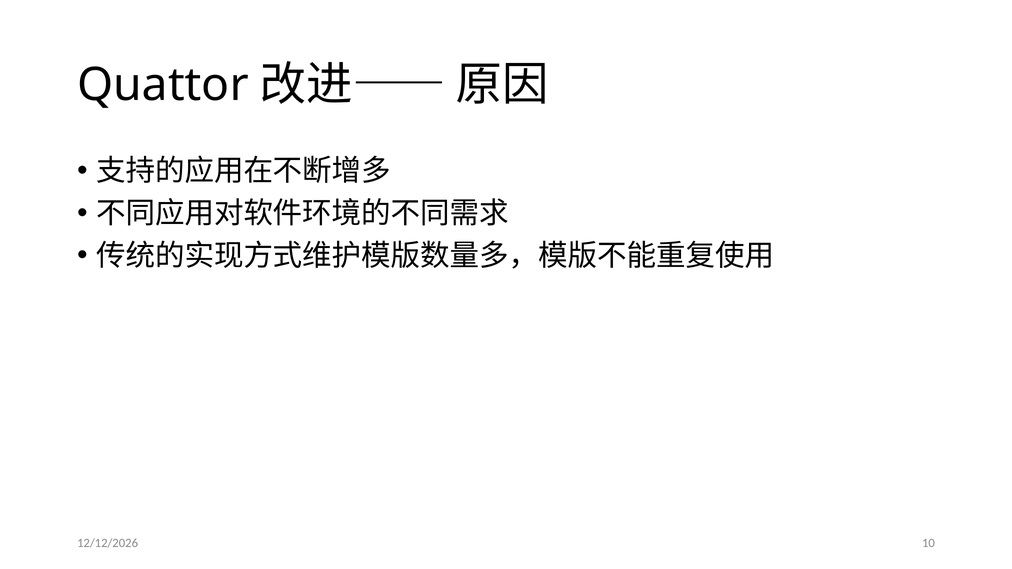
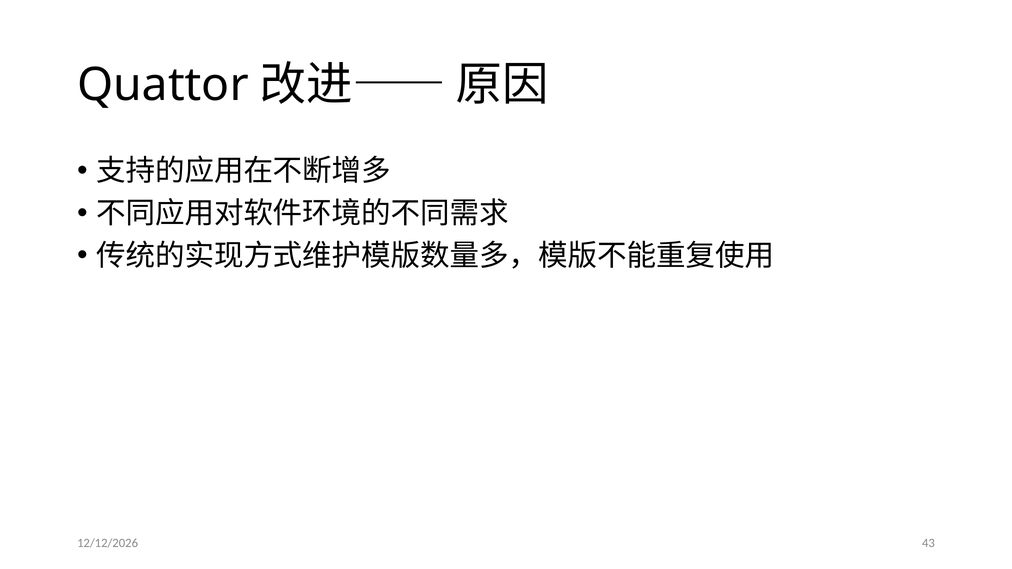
10: 10 -> 43 (928, 543)
